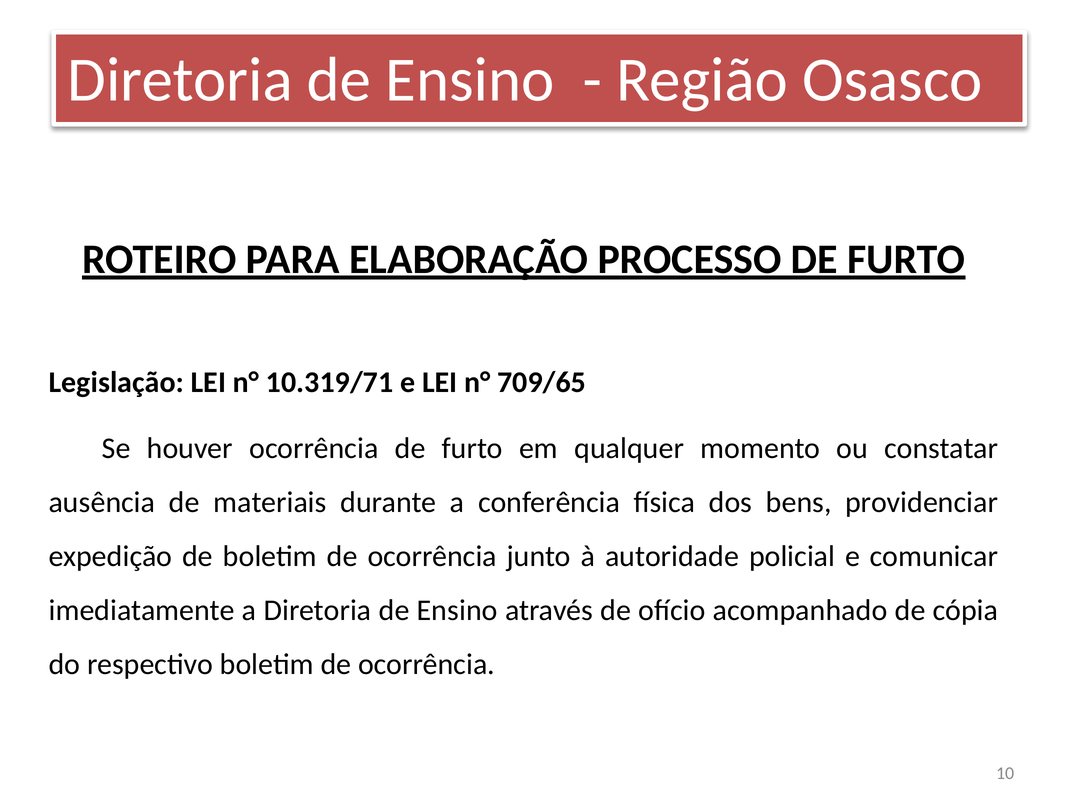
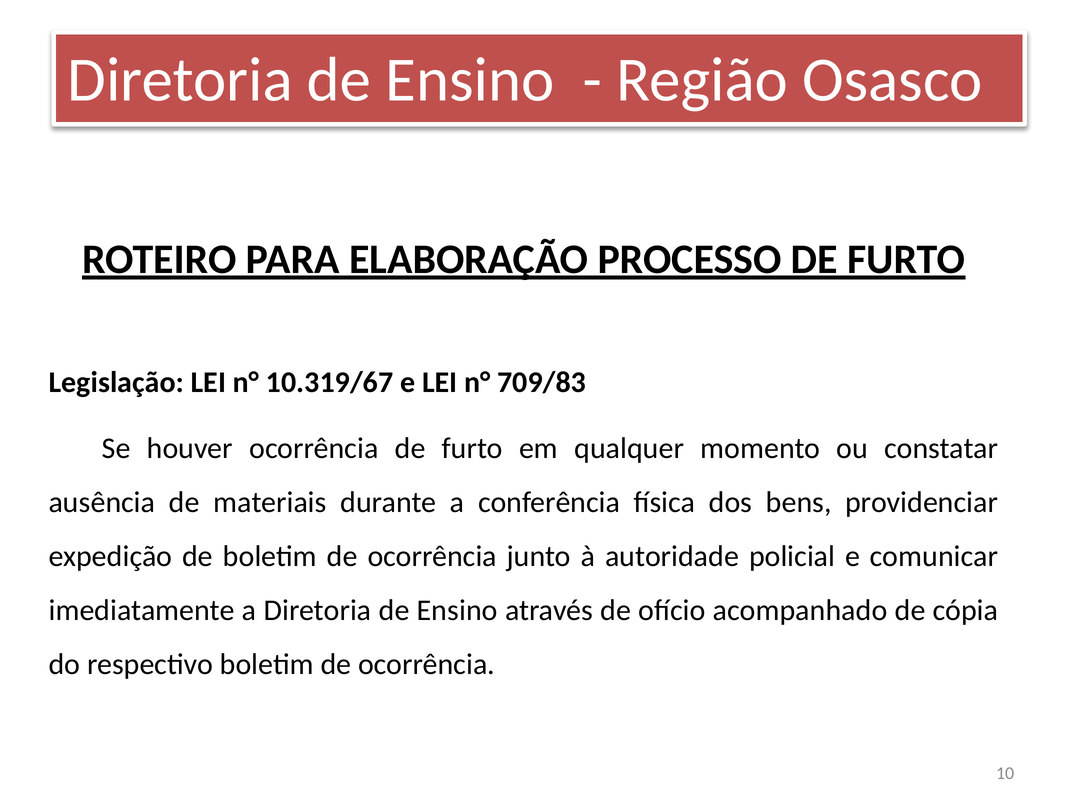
10.319/71: 10.319/71 -> 10.319/67 (330, 382)
709/65: 709/65 -> 709/83 (542, 382)
